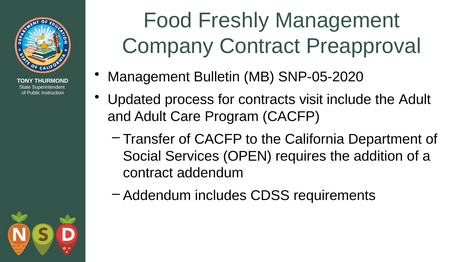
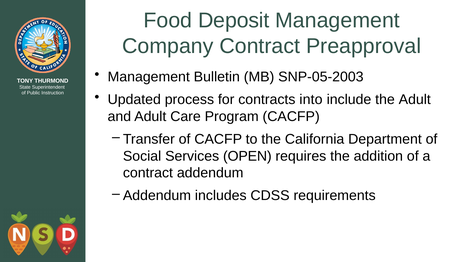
Freshly: Freshly -> Deposit (234, 21)
SNP-05-2020: SNP-05-2020 -> SNP-05-2003 (321, 77)
visit: visit -> into (311, 100)
